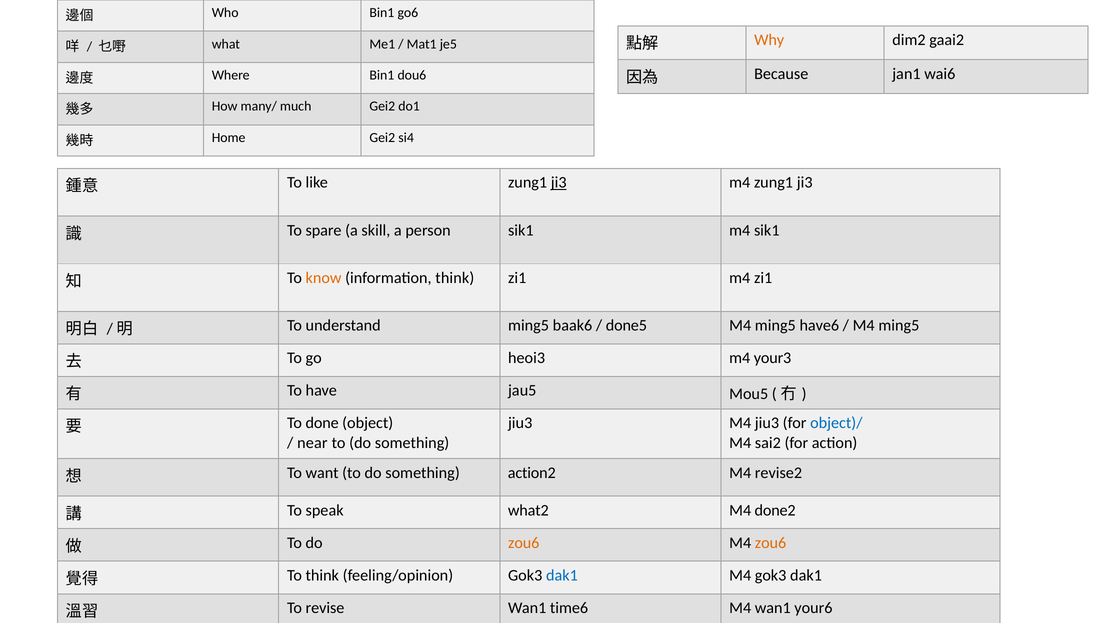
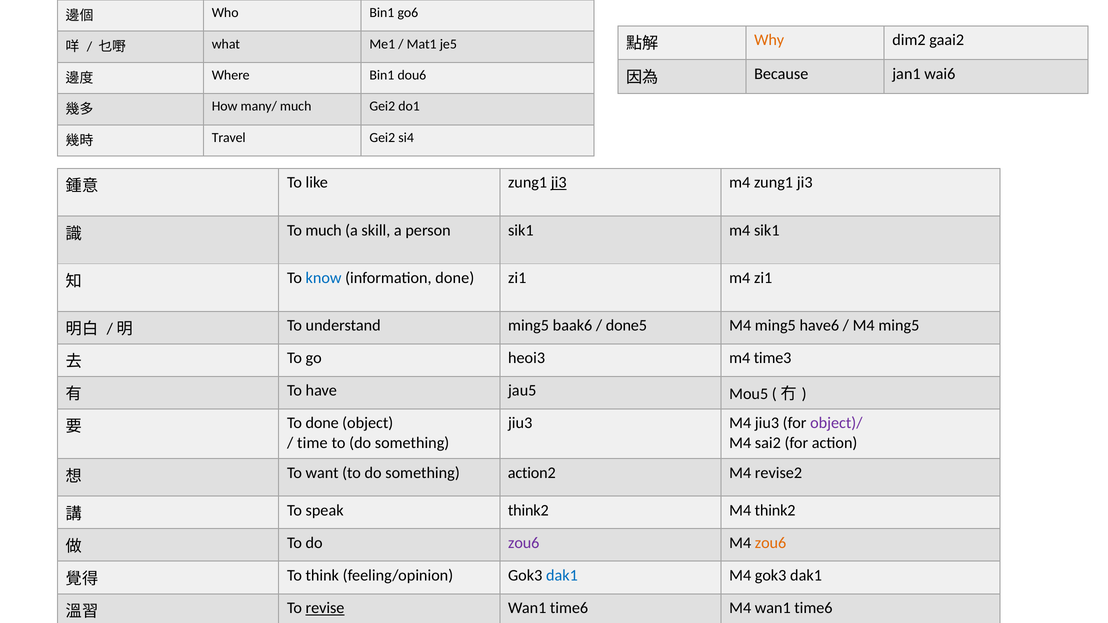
Home: Home -> Travel (229, 138)
To spare: spare -> much (324, 230)
know colour: orange -> blue (323, 278)
information think: think -> done (455, 278)
your3: your3 -> time3 (773, 358)
object)/ colour: blue -> purple (836, 423)
near: near -> time (312, 443)
speak what2: what2 -> think2 (528, 511)
M4 done2: done2 -> think2 (775, 511)
zou6 colour: orange -> purple (524, 543)
revise underline: none -> present (325, 608)
M4 wan1 your6: your6 -> time6 (813, 608)
